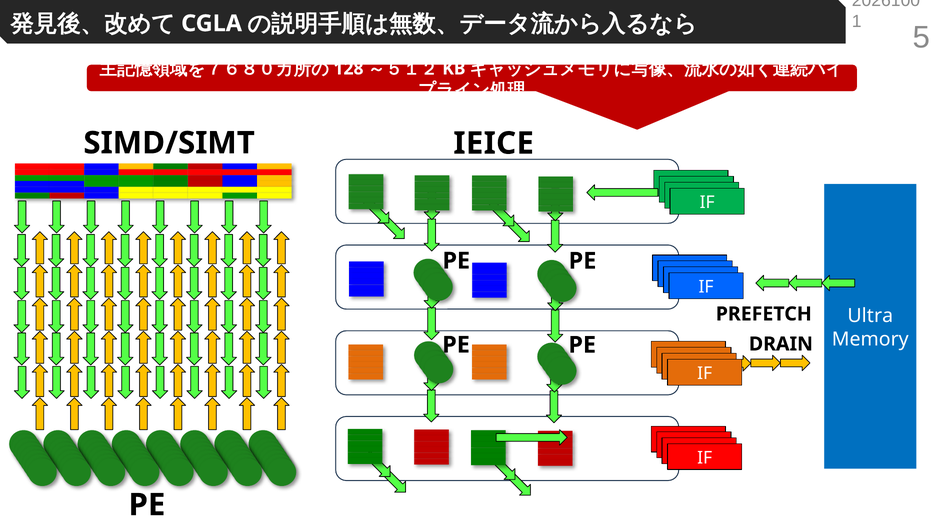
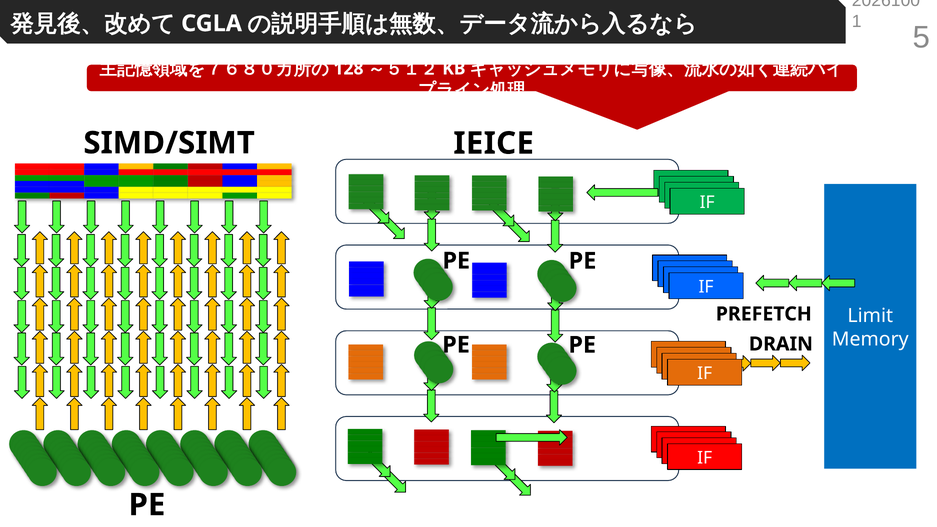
Ultra: Ultra -> Limit (870, 316)
